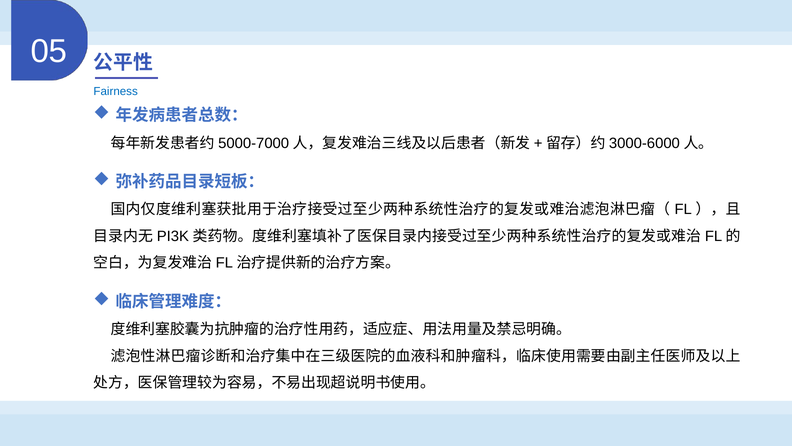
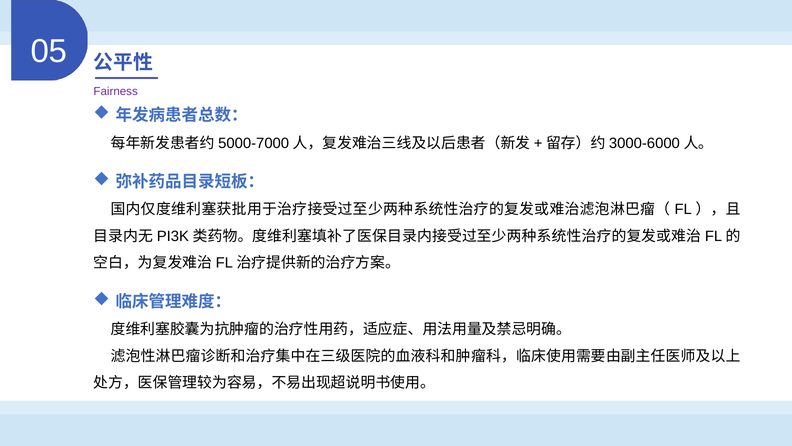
Fairness colour: blue -> purple (116, 91)
